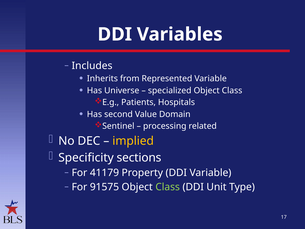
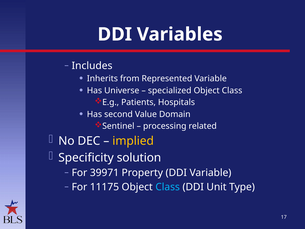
sections: sections -> solution (139, 157)
41179: 41179 -> 39971 (104, 173)
91575: 91575 -> 11175 (104, 187)
Class colour: light green -> light blue (168, 187)
